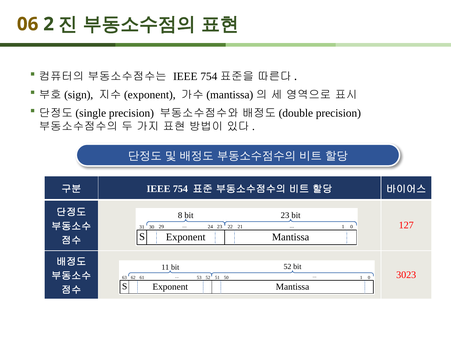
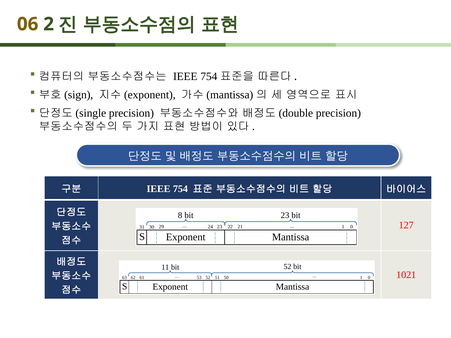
3023: 3023 -> 1021 (406, 275)
